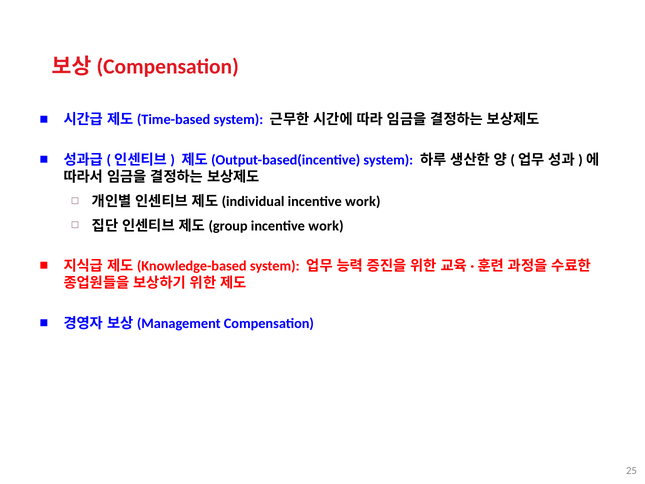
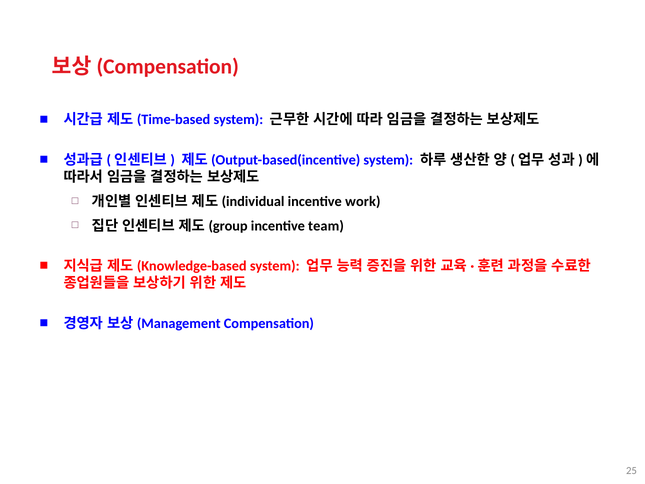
work: work -> team (326, 226)
